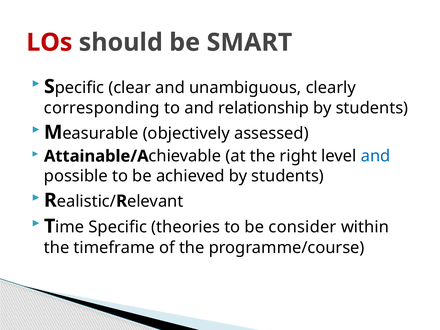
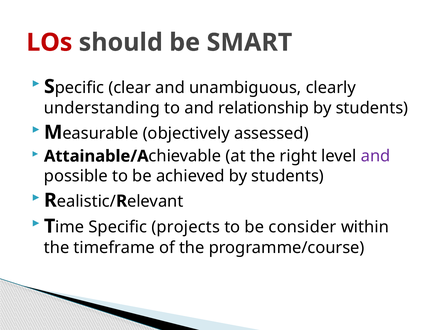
corresponding: corresponding -> understanding (102, 108)
and colour: blue -> purple (376, 156)
theories: theories -> projects (186, 227)
